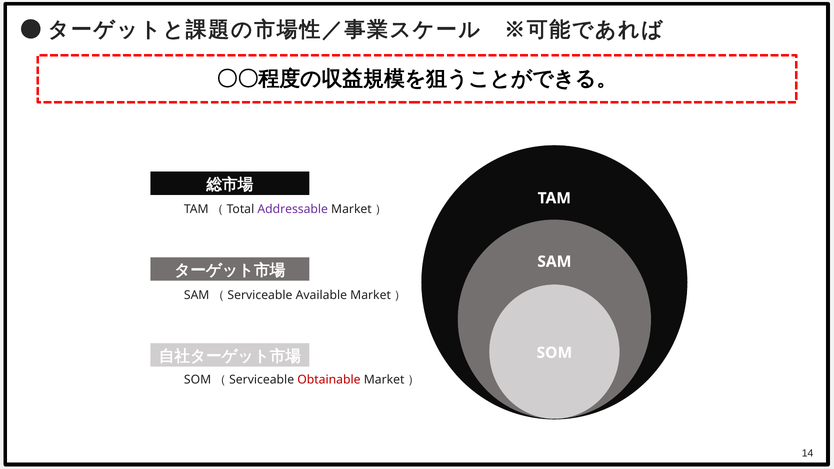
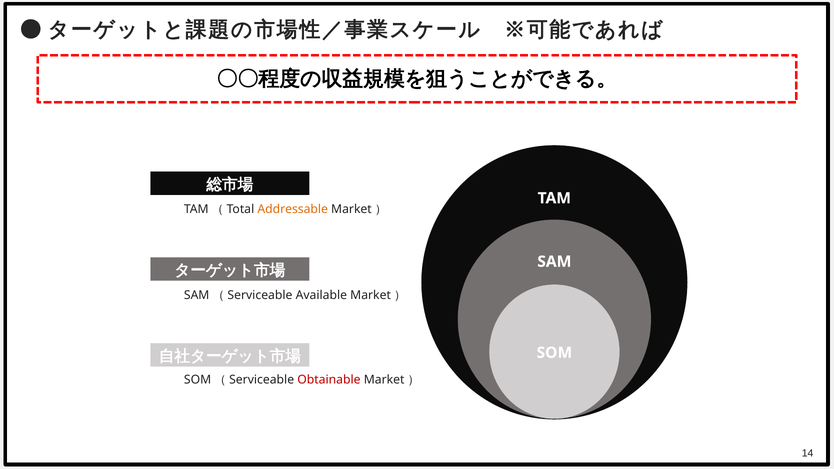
Addressable colour: purple -> orange (293, 209)
